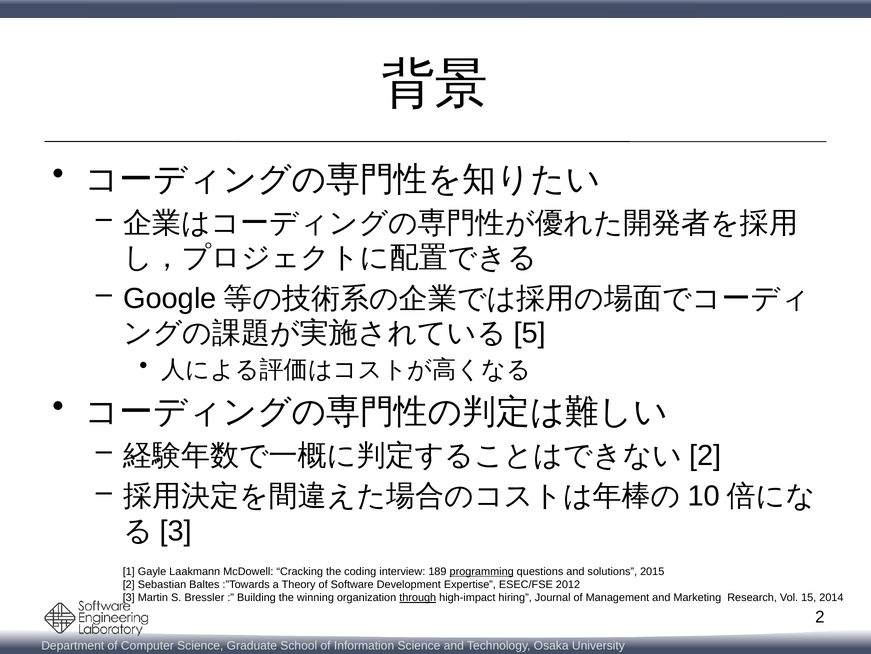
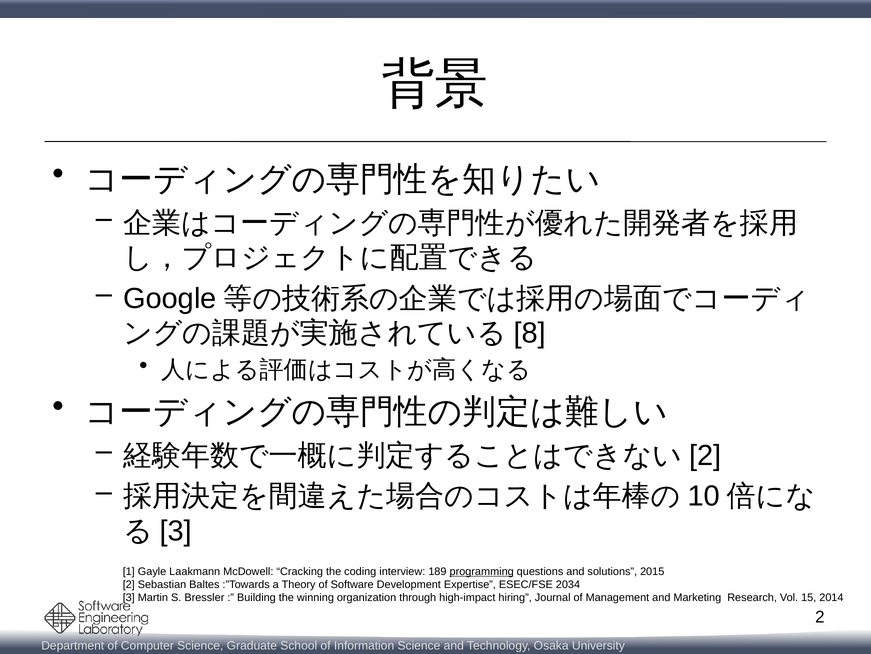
5: 5 -> 8 (530, 333)
2012: 2012 -> 2034 (568, 584)
through underline: present -> none (418, 597)
